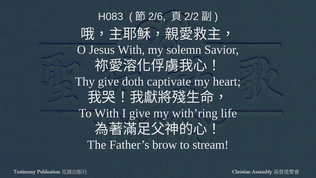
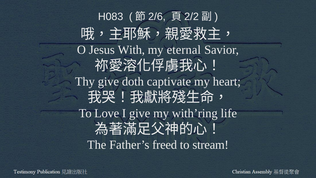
solemn: solemn -> eternal (184, 50)
To With: With -> Love (107, 113)
brow: brow -> freed (165, 145)
